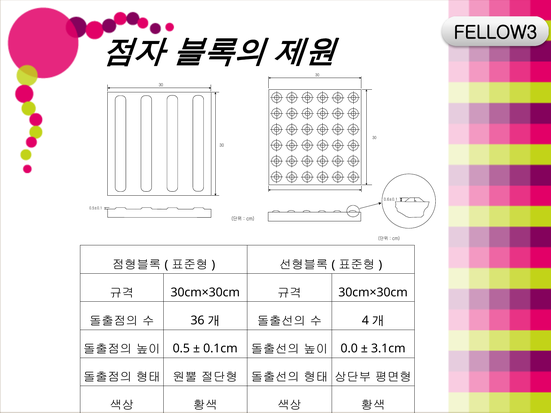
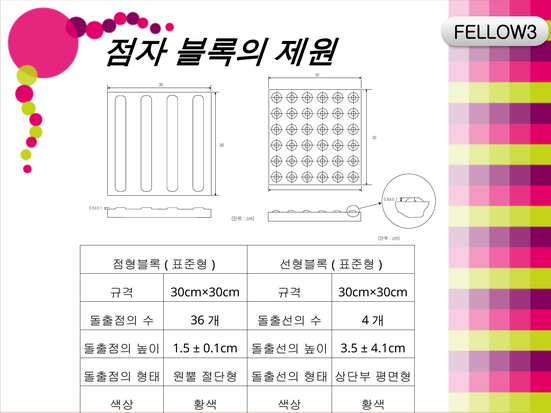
0.5: 0.5 -> 1.5 (181, 349)
0.0: 0.0 -> 3.5 (349, 349)
3.1cm: 3.1cm -> 4.1cm (388, 349)
